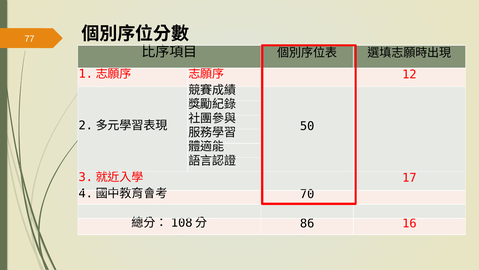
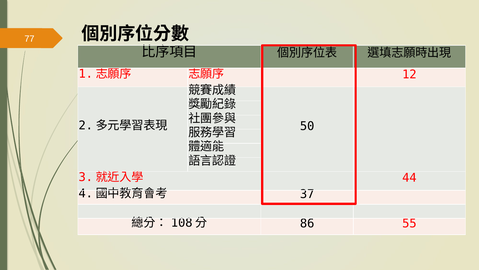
17: 17 -> 44 (409, 178)
70: 70 -> 37 (307, 194)
16: 16 -> 55 (409, 223)
